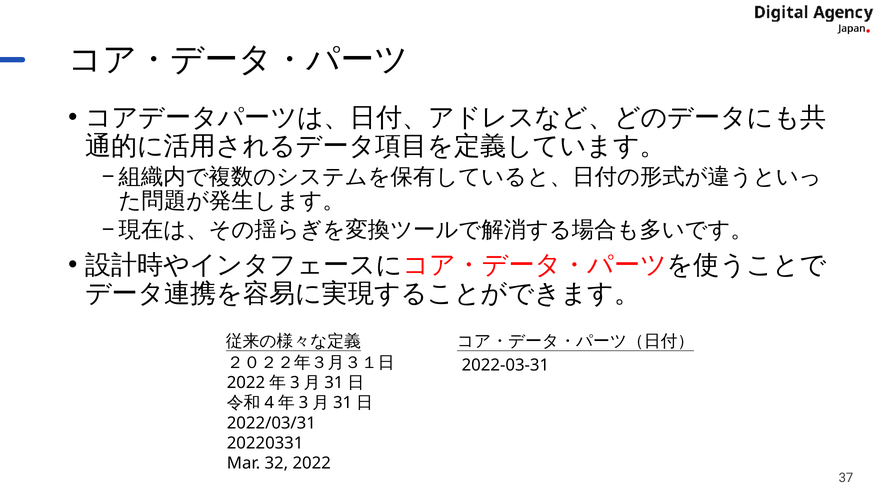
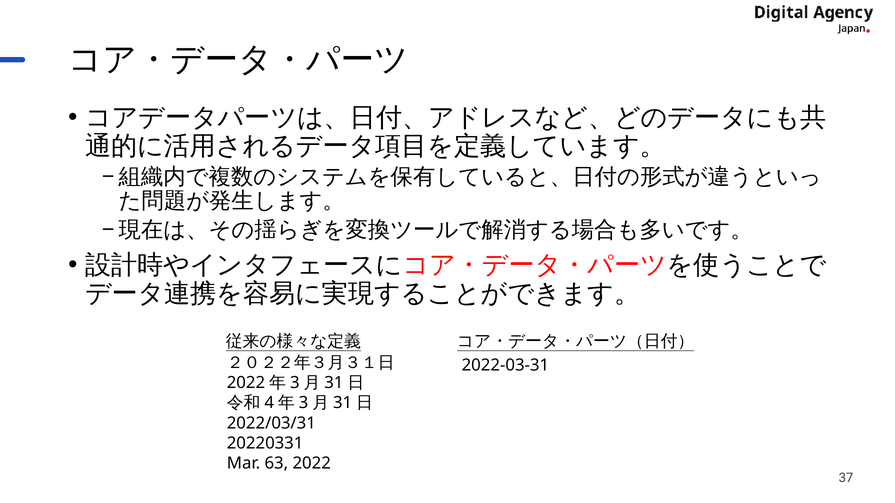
32: 32 -> 63 (276, 464)
